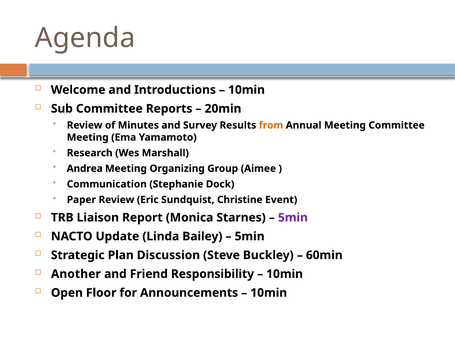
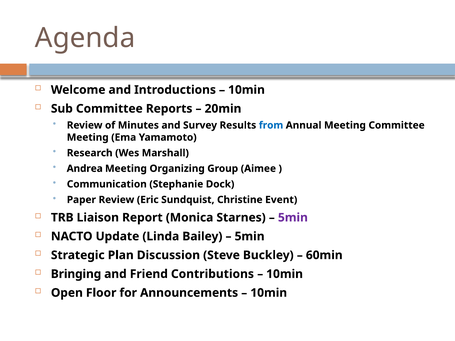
from colour: orange -> blue (271, 125)
Another: Another -> Bringing (76, 274)
Responsibility: Responsibility -> Contributions (212, 274)
